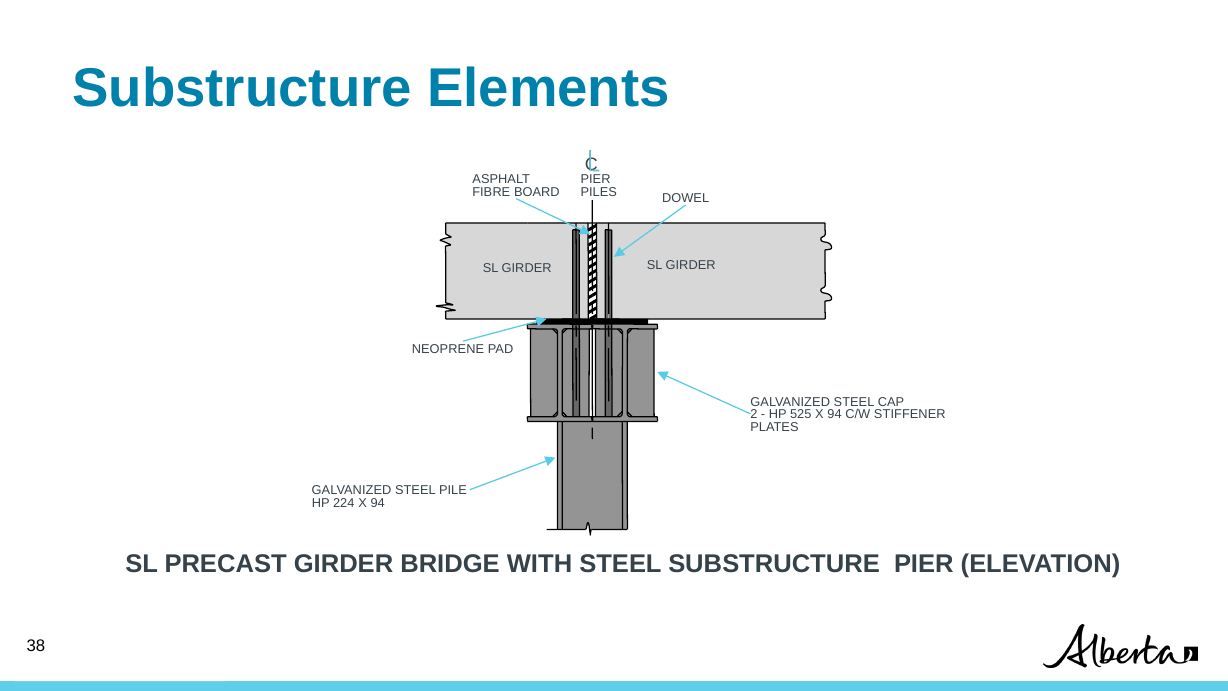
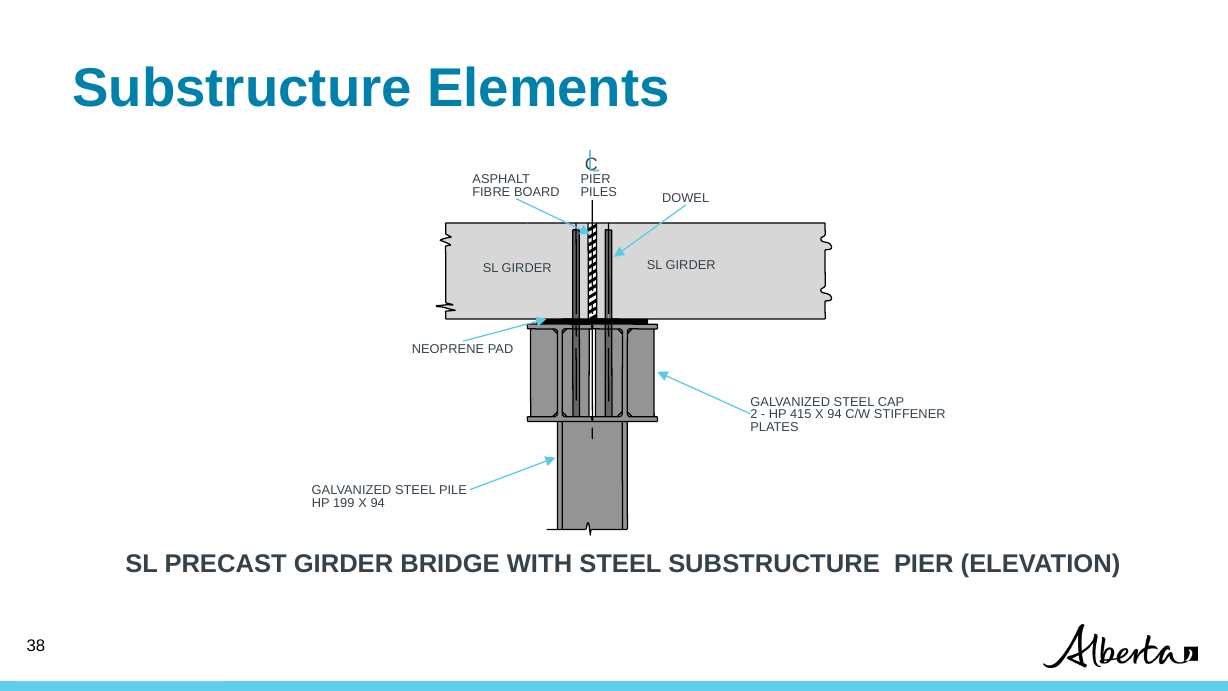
525: 525 -> 415 (801, 415)
224: 224 -> 199 (344, 503)
